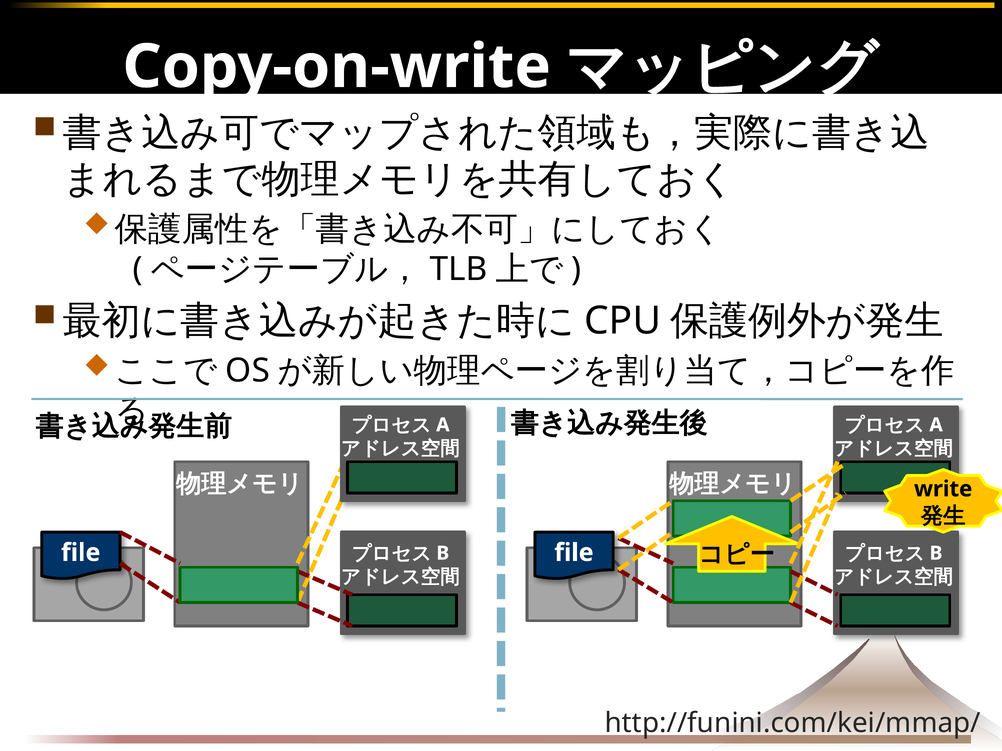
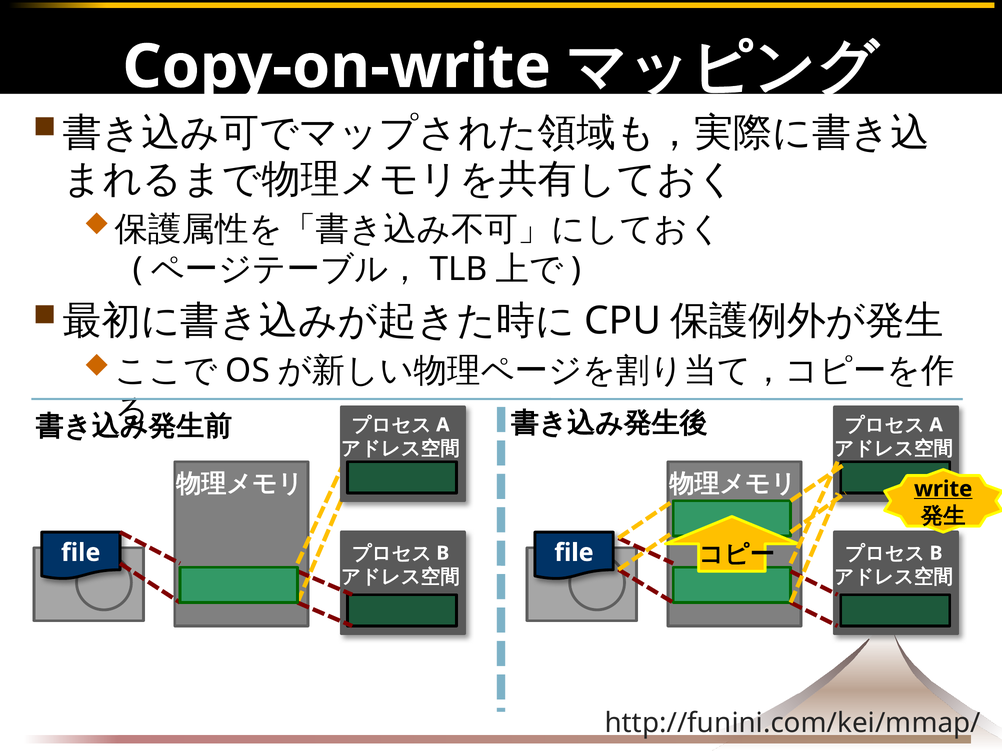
write underline: none -> present (943, 489)
